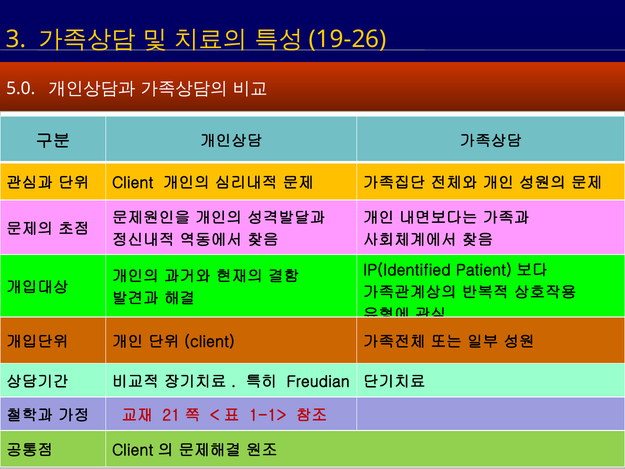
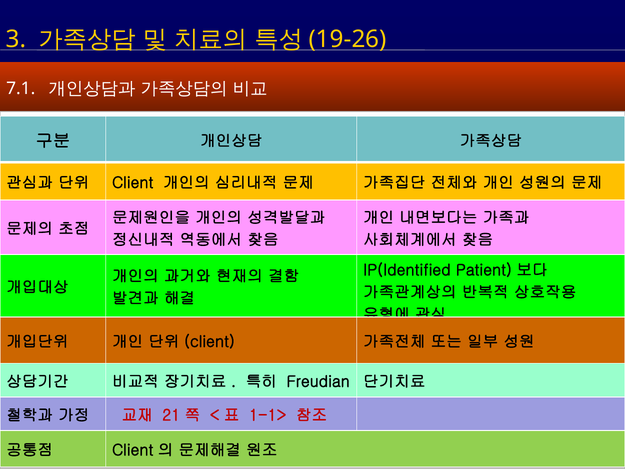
5.0: 5.0 -> 7.1 (21, 88)
